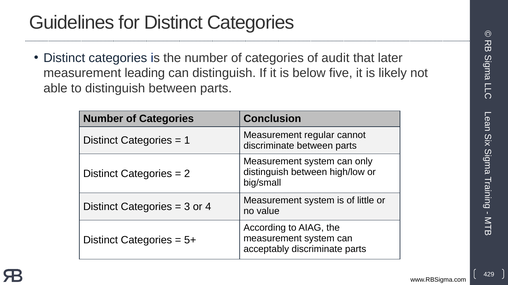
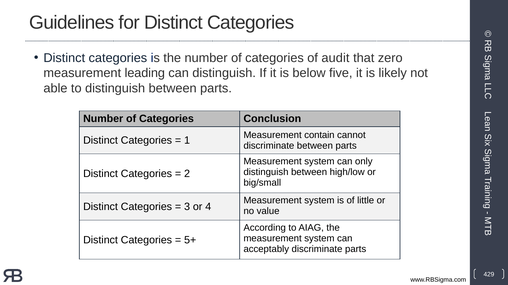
later: later -> zero (390, 58)
regular: regular -> contain (319, 135)
